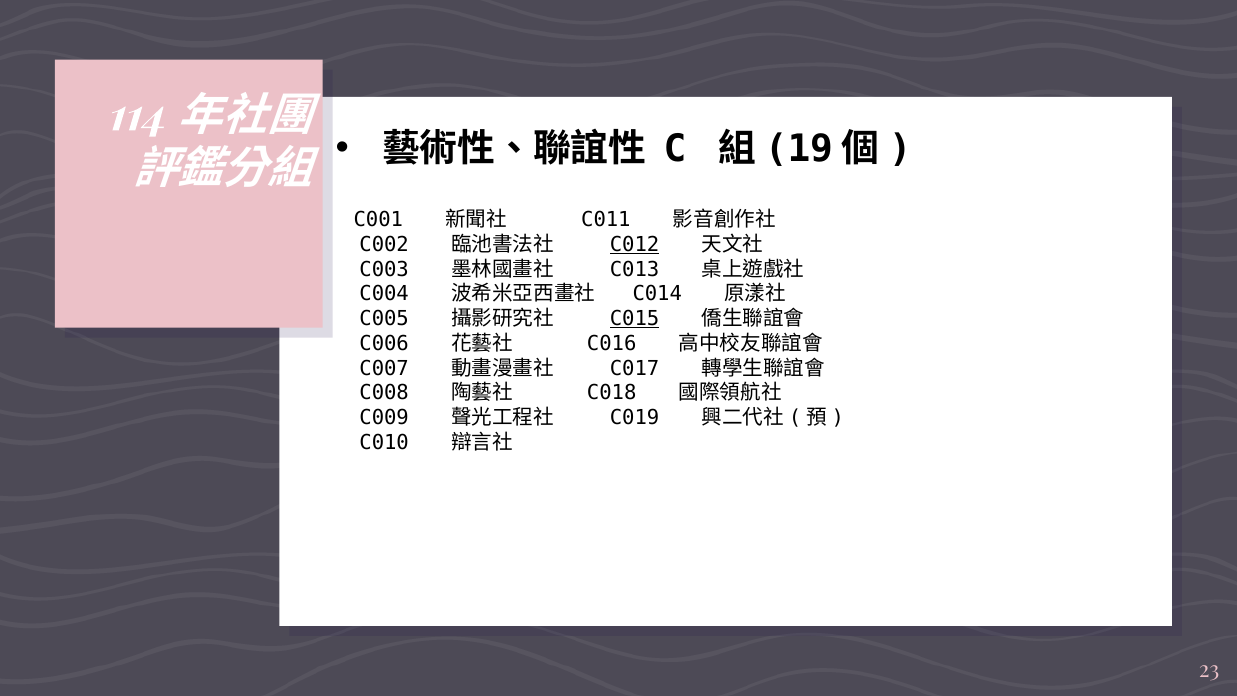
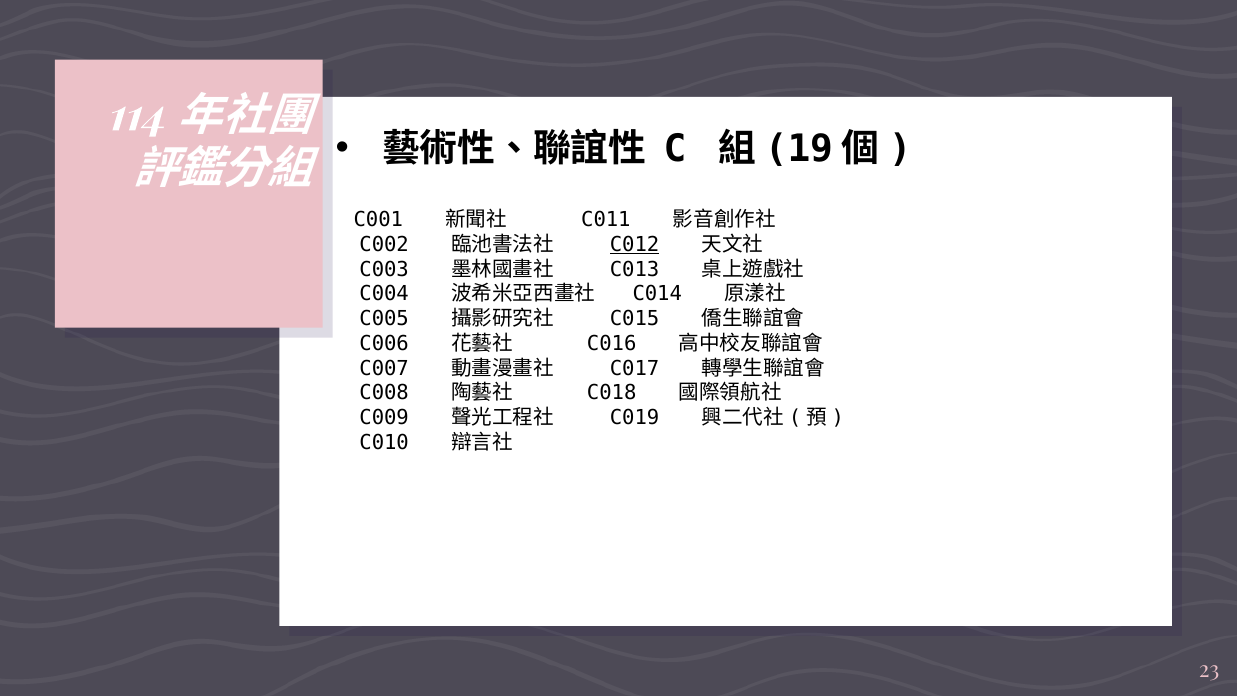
C015 underline: present -> none (635, 319)
